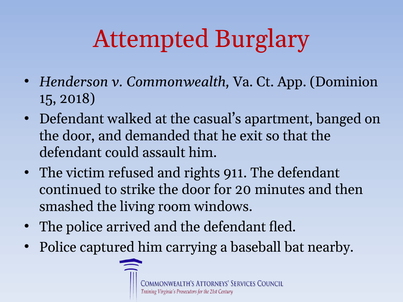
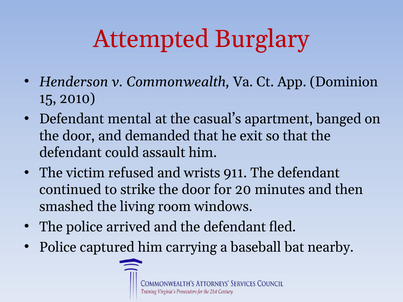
2018: 2018 -> 2010 (77, 99)
walked: walked -> mental (130, 119)
rights: rights -> wrists (202, 173)
